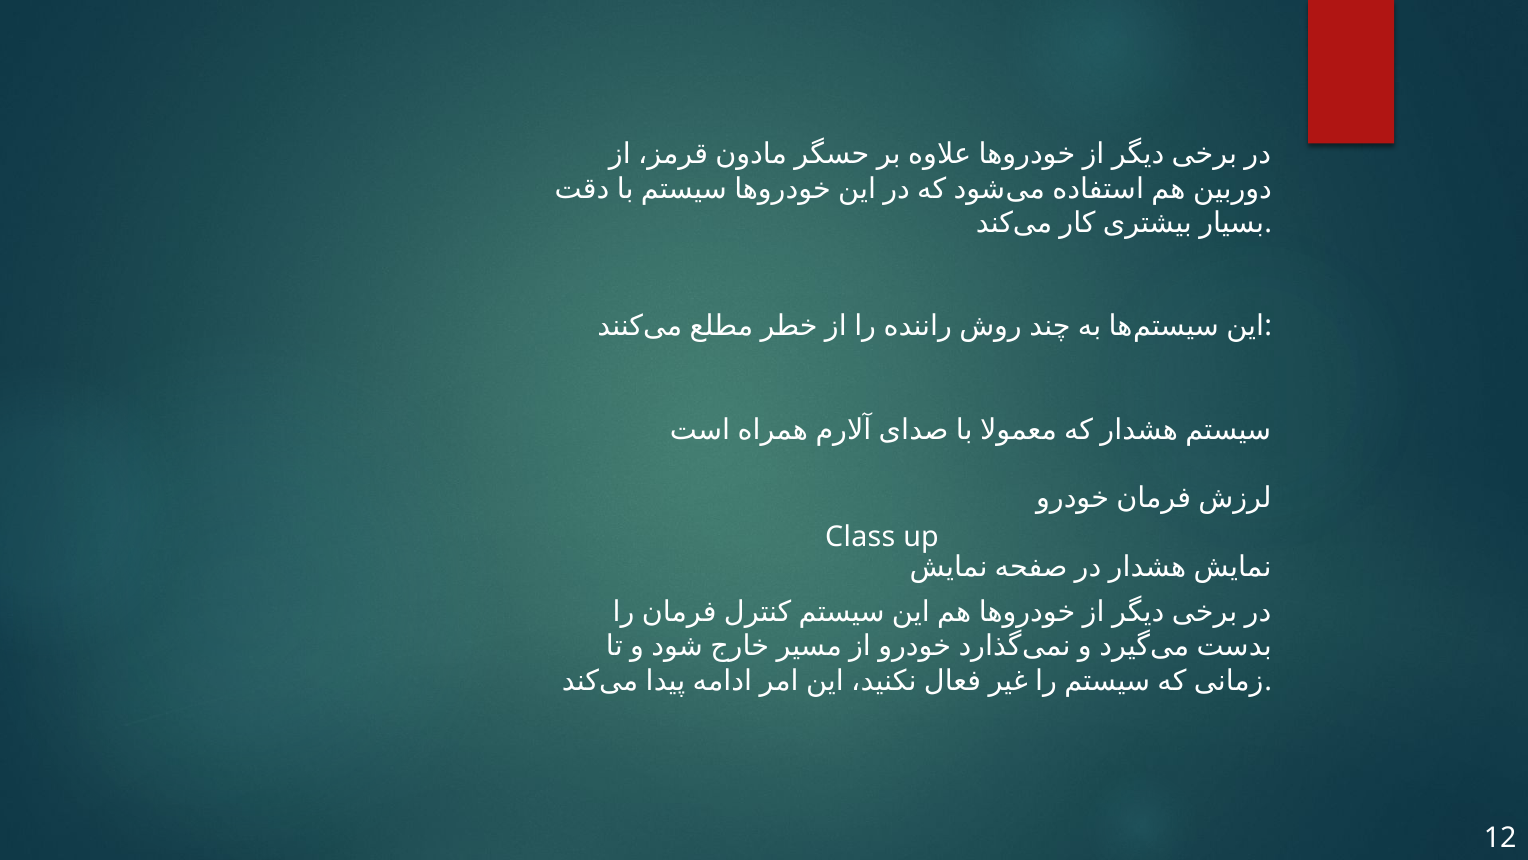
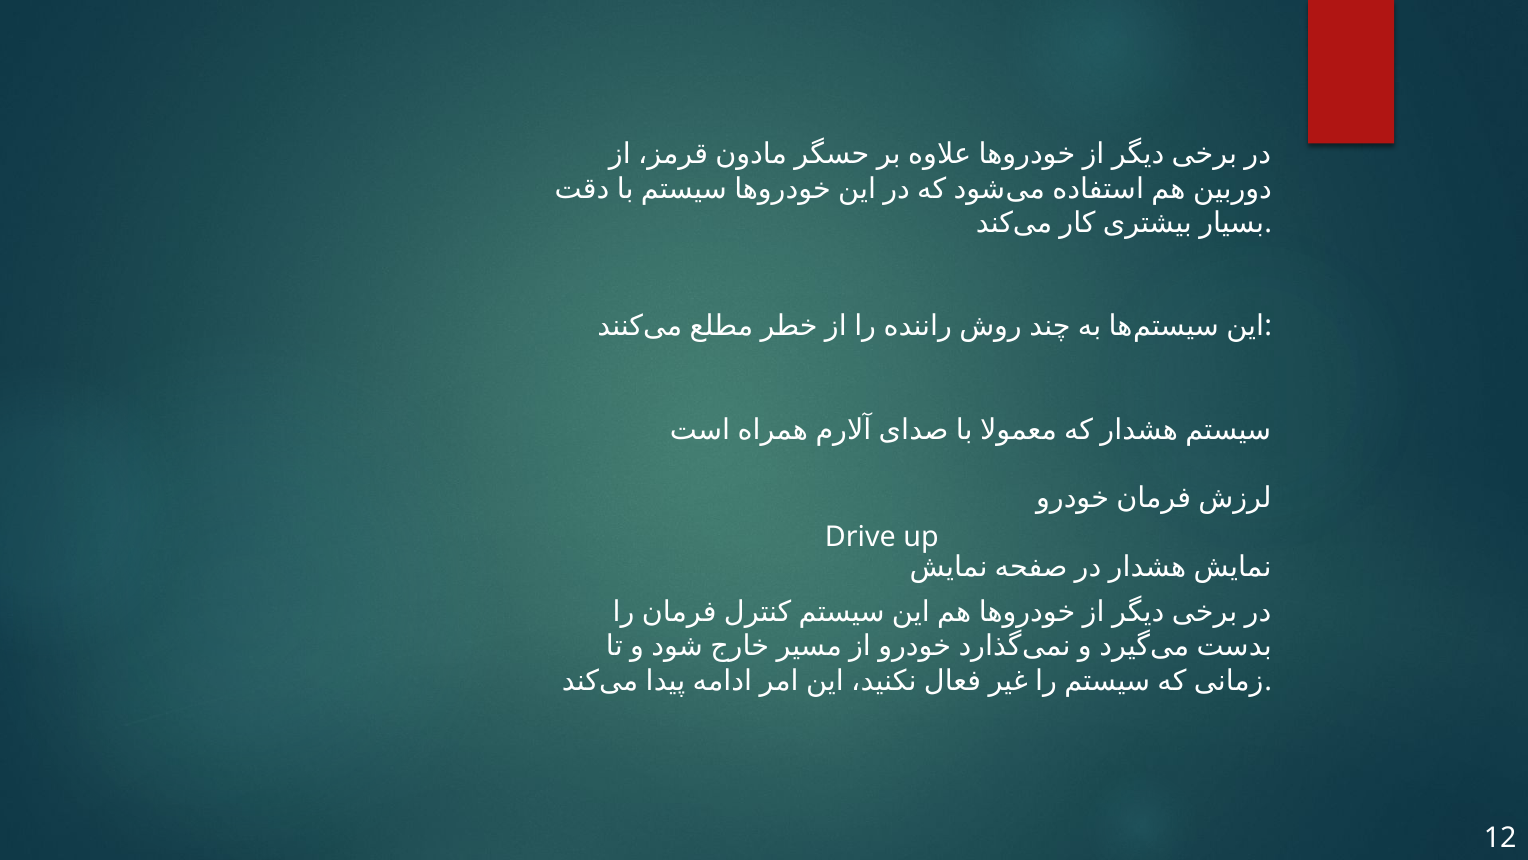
Class: Class -> Drive (860, 537)
